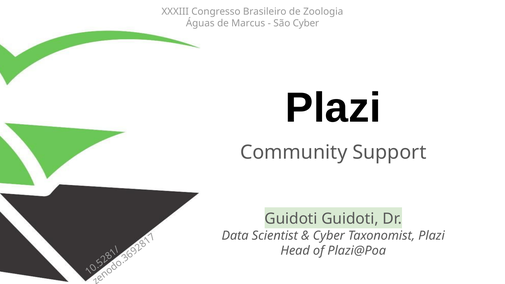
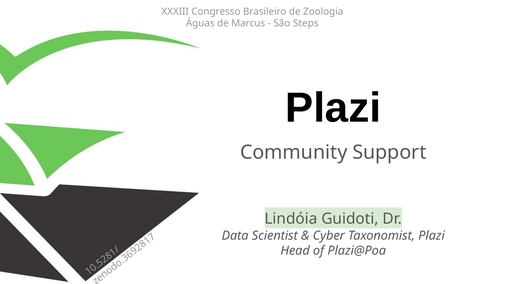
São Cyber: Cyber -> Steps (306, 23)
Guidoti: Guidoti -> Lindóia (291, 219)
